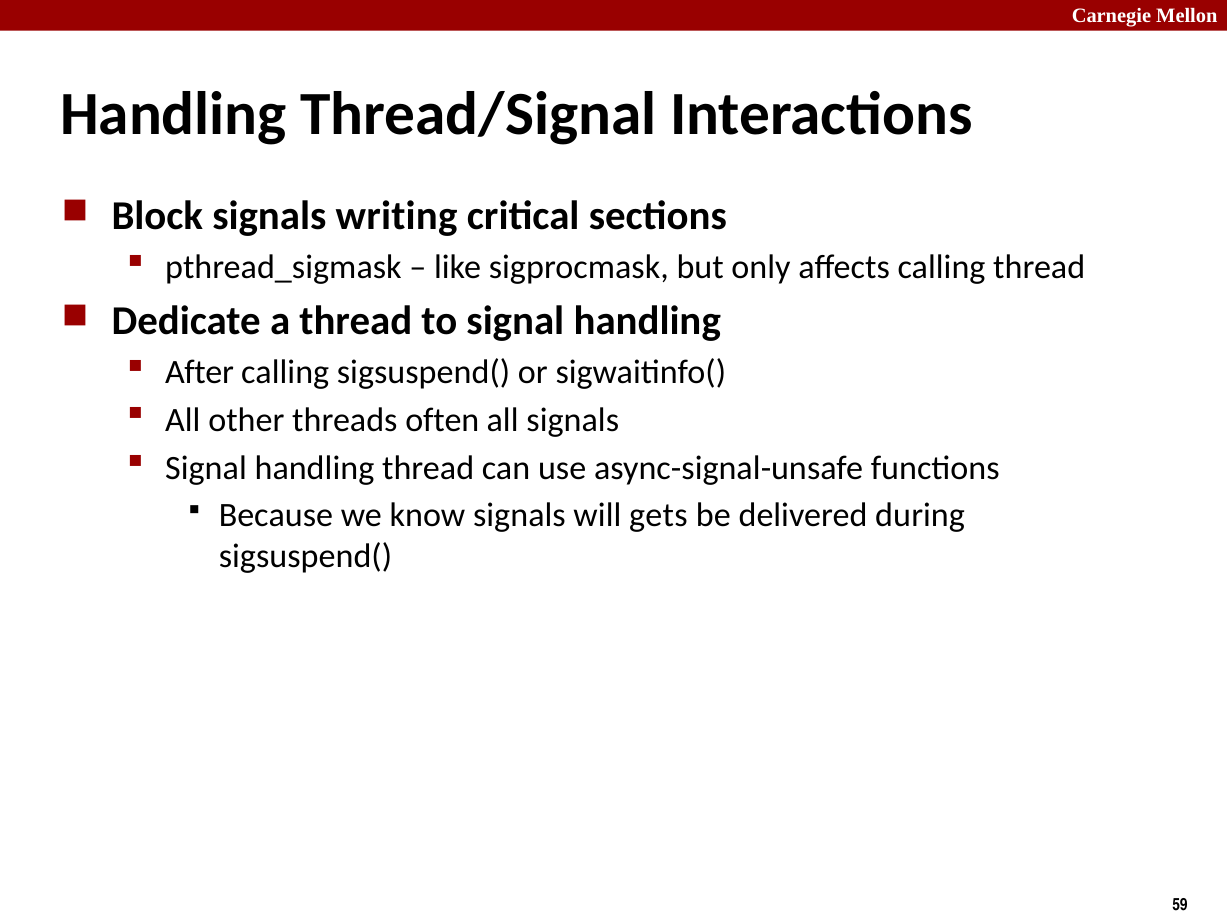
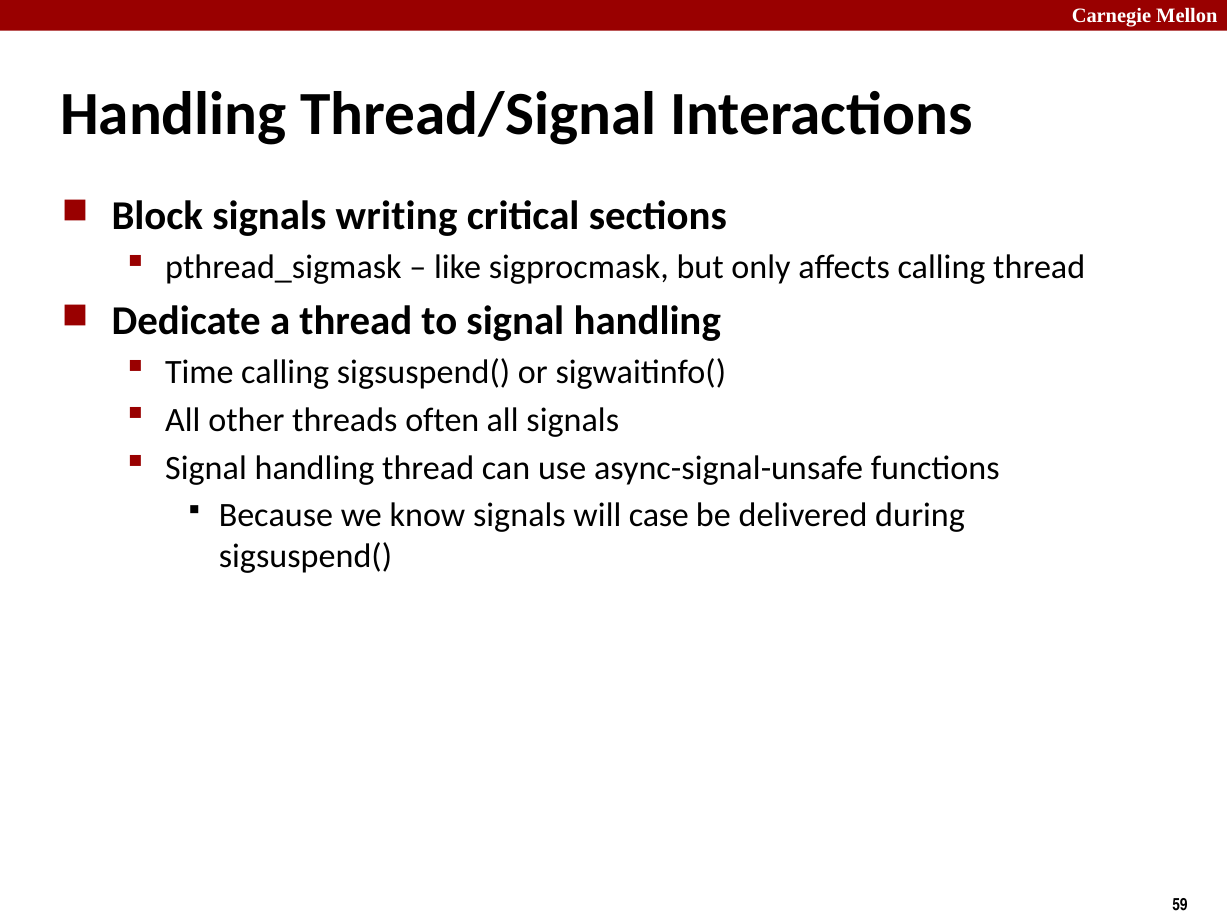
After: After -> Time (199, 373)
gets: gets -> case (659, 516)
